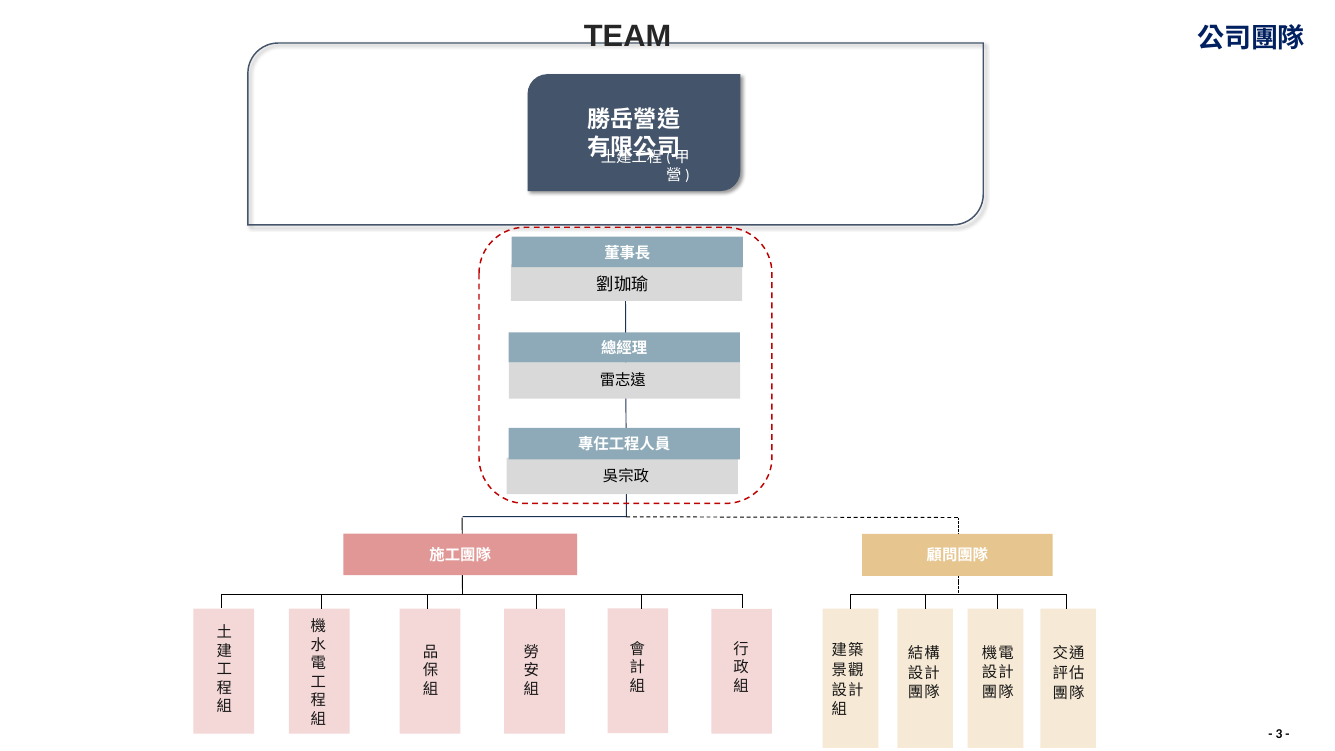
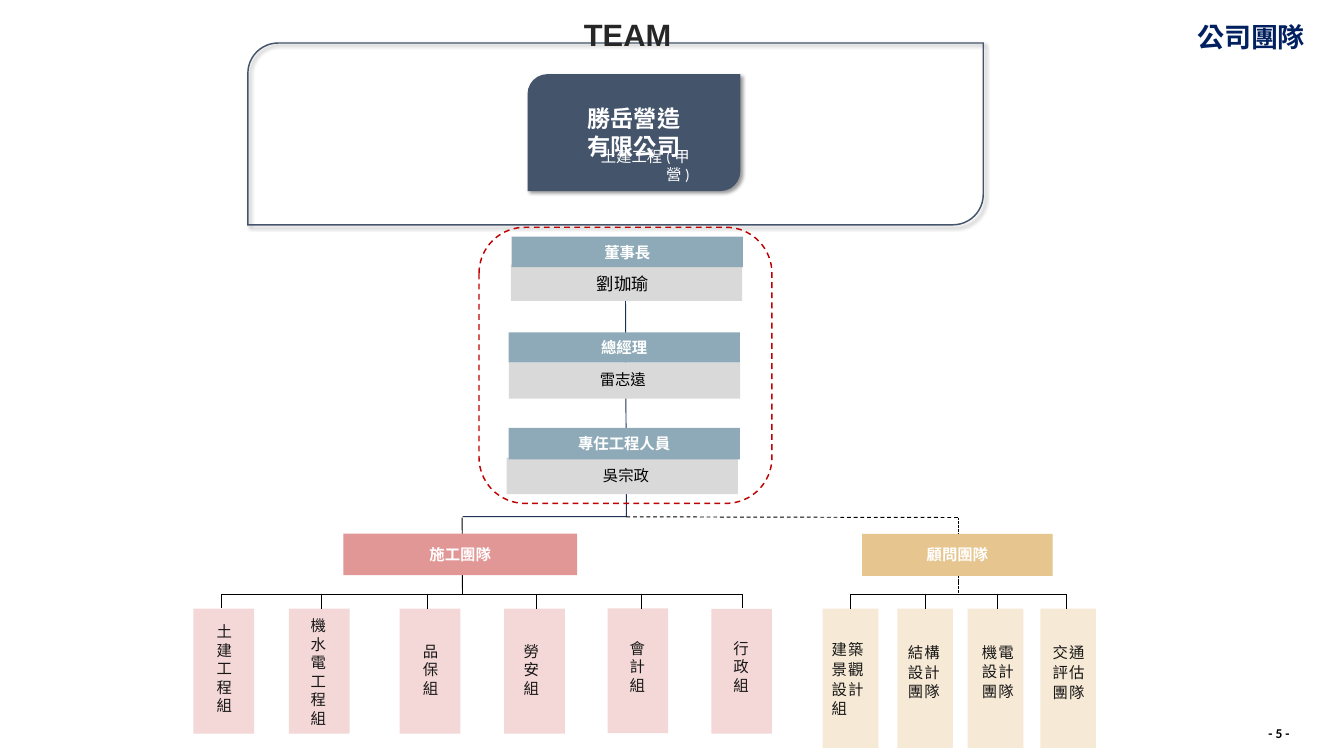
3: 3 -> 5 (1279, 734)
